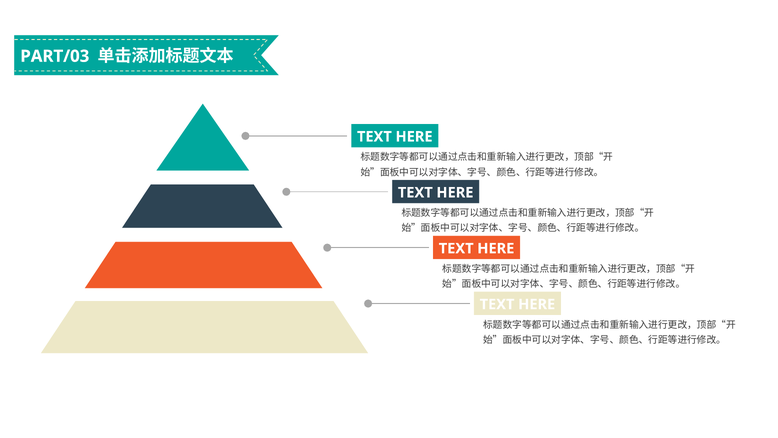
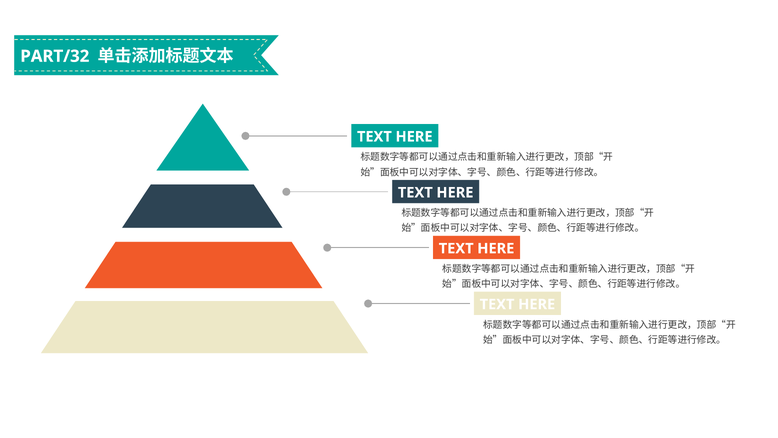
PART/03: PART/03 -> PART/32 (55, 56)
